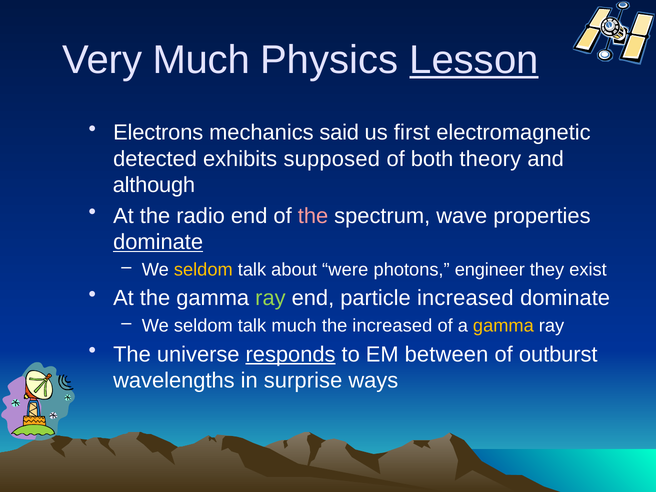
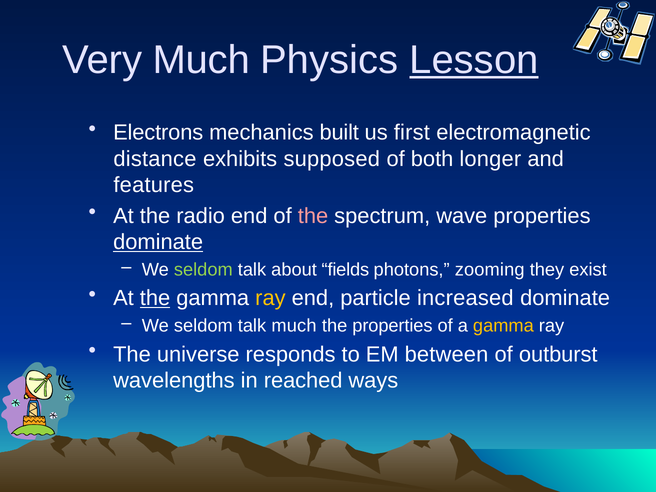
said: said -> built (339, 133)
detected: detected -> distance (155, 159)
theory: theory -> longer (490, 159)
although: although -> features (154, 185)
seldom colour: yellow -> light green (203, 270)
were: were -> fields (345, 270)
engineer: engineer -> zooming (490, 270)
the underline: none -> present (155, 298)
ray colour: light green -> yellow (270, 298)
the increased: increased -> properties (392, 326)
responds underline: present -> none (291, 354)
surprise: surprise -> reached (303, 381)
